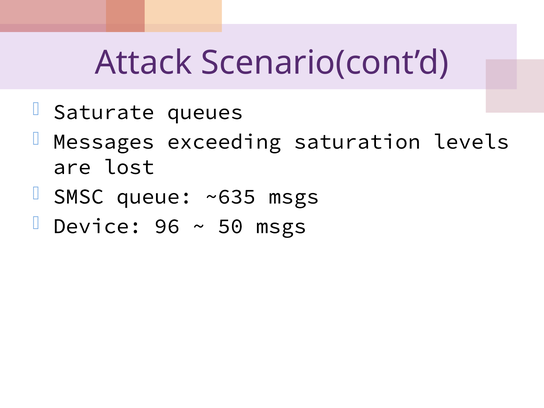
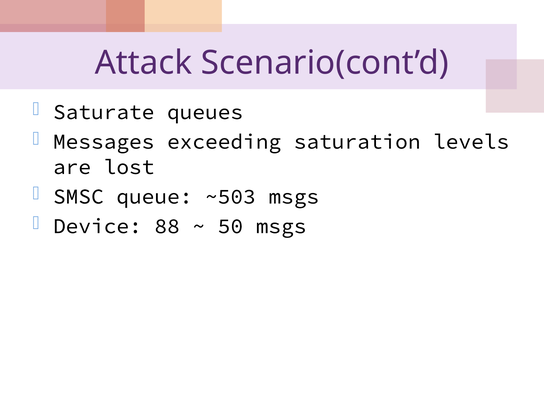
~635: ~635 -> ~503 (230, 197)
96: 96 -> 88 (167, 226)
